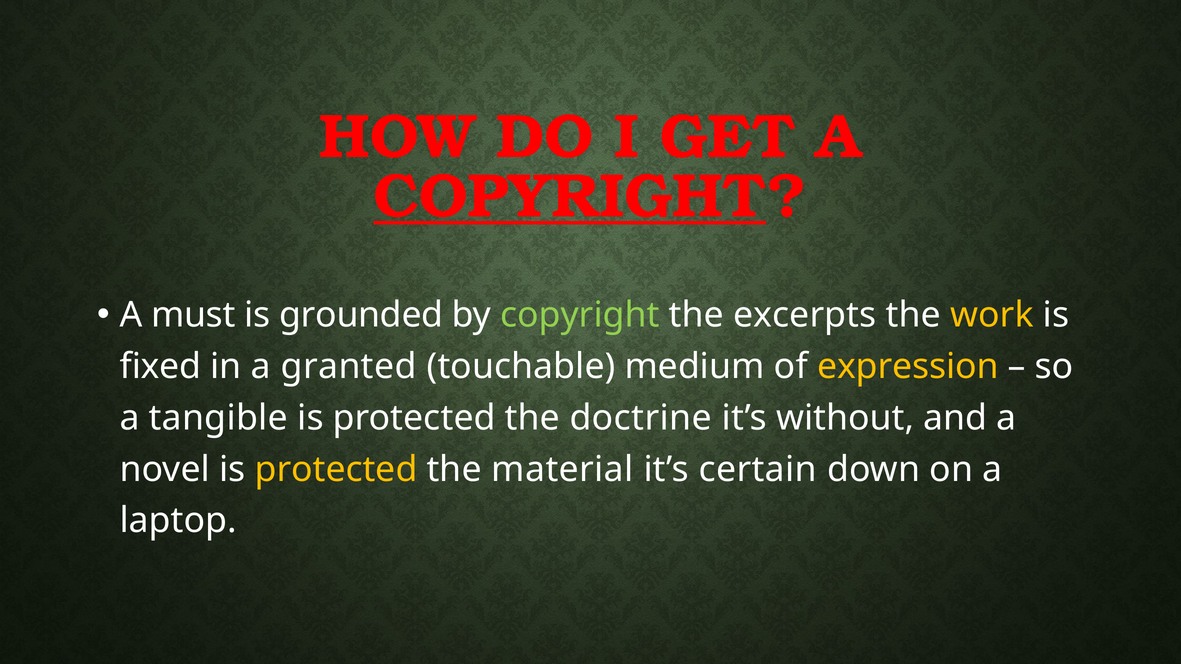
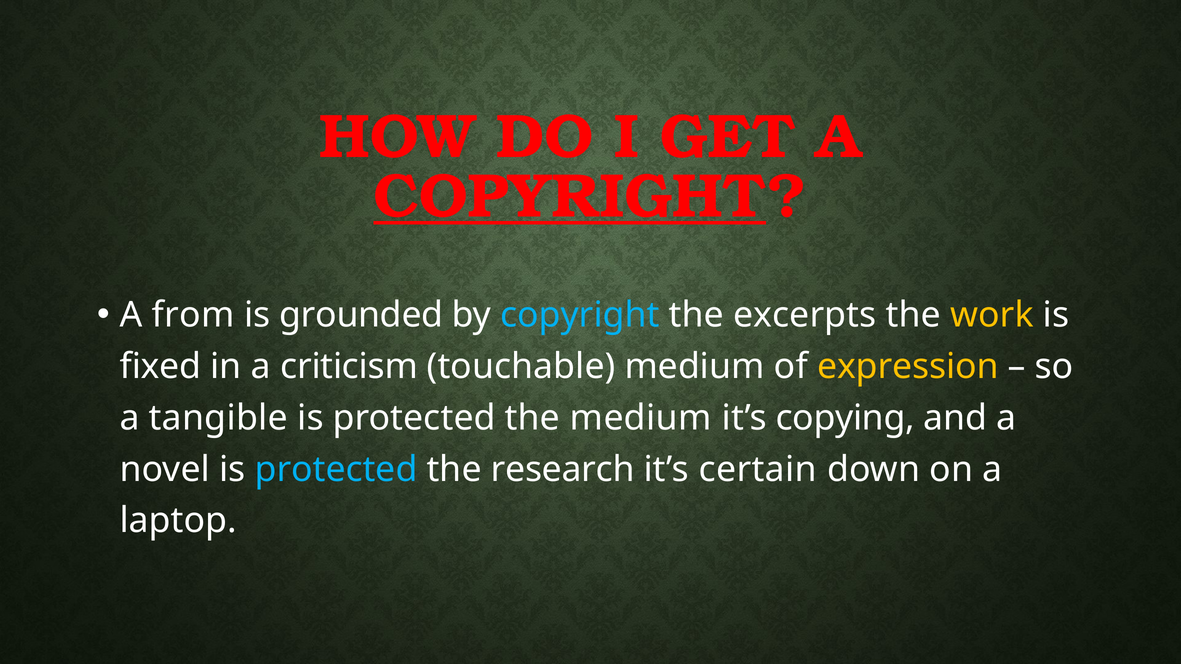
must: must -> from (193, 315)
copyright colour: light green -> light blue (580, 315)
granted: granted -> criticism (349, 367)
the doctrine: doctrine -> medium (641, 418)
without: without -> copying (845, 418)
protected colour: yellow -> light blue (336, 469)
material: material -> research (563, 469)
